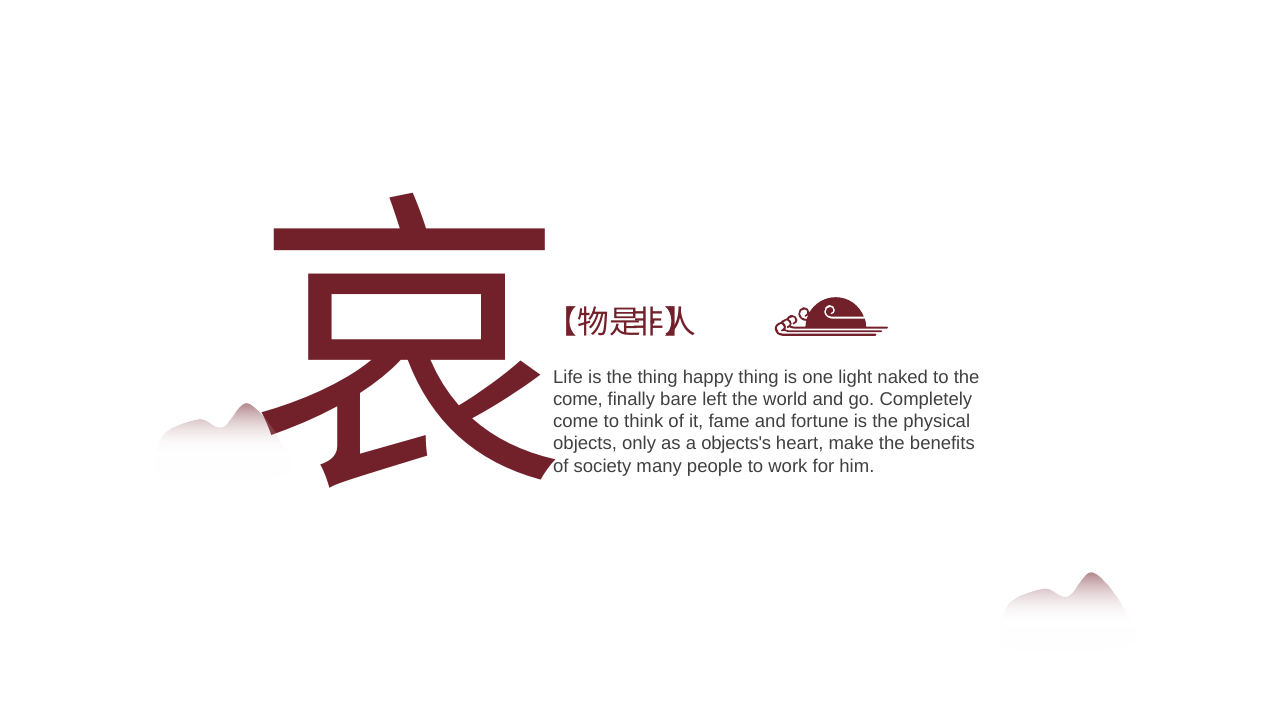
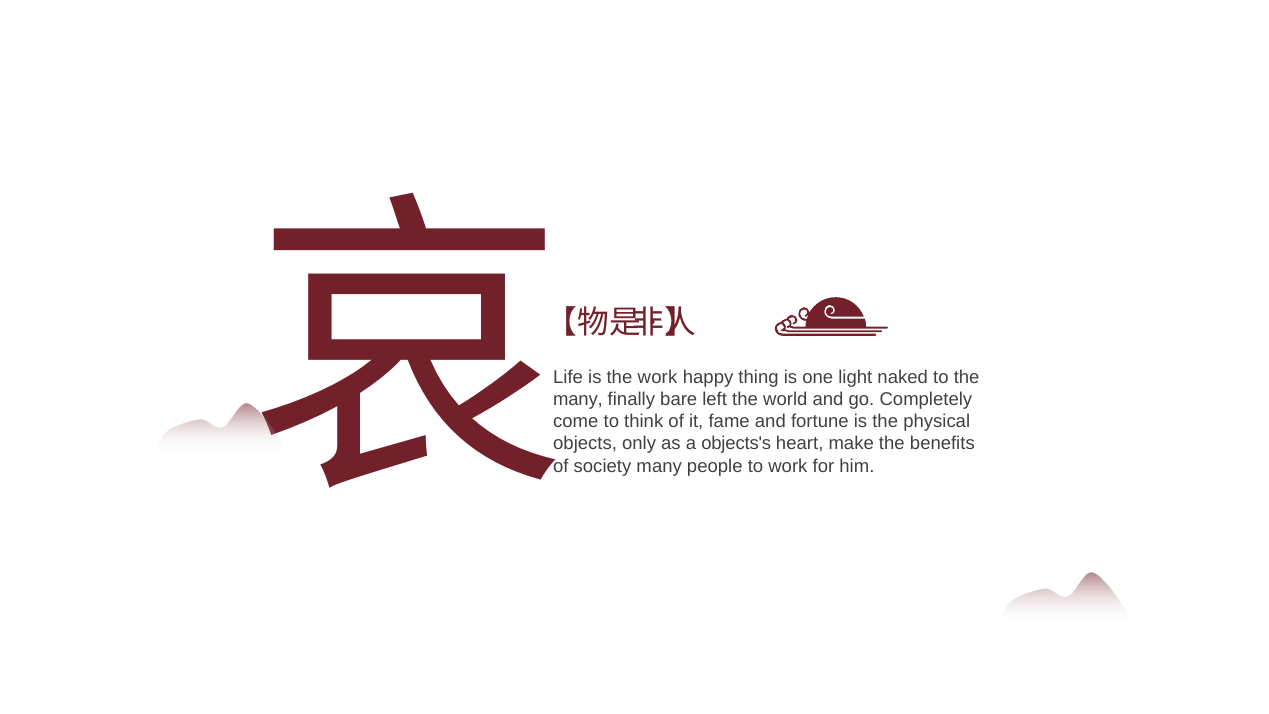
the thing: thing -> work (658, 377)
come: come -> many (578, 399)
